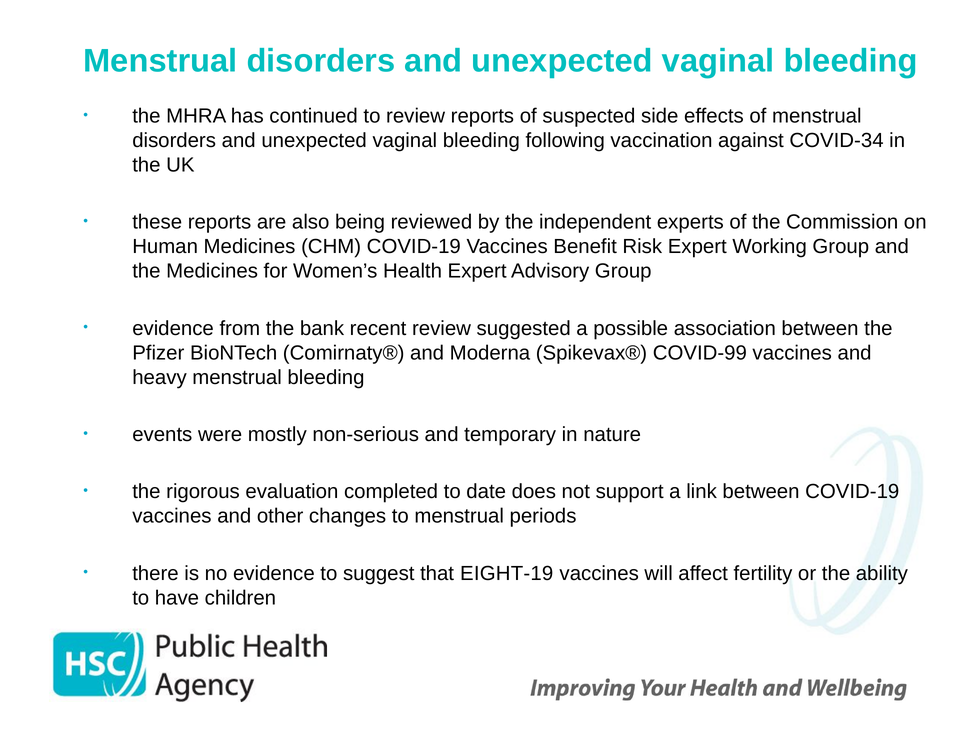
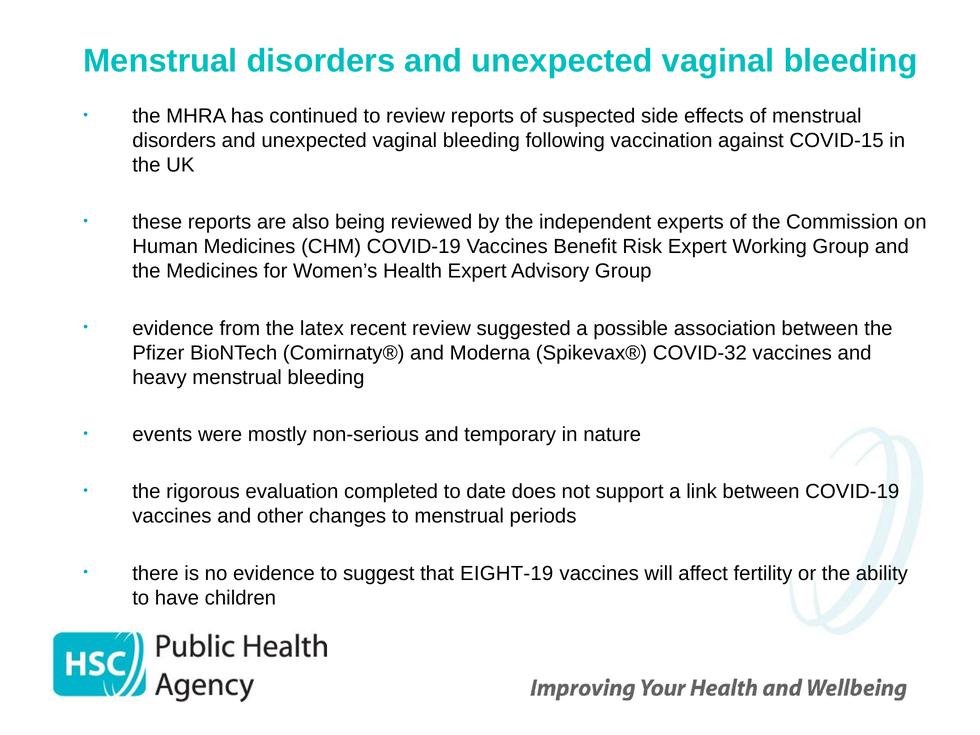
COVID-34: COVID-34 -> COVID-15 (837, 140)
bank: bank -> latex (322, 328)
COVID-99: COVID-99 -> COVID-32 (700, 353)
